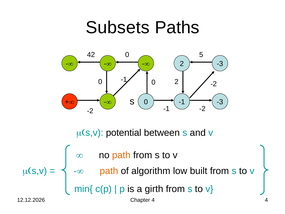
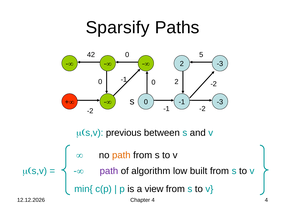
Subsets: Subsets -> Sparsify (118, 28)
potential: potential -> previous (124, 133)
path colour: orange -> purple (109, 171)
girth: girth -> view (154, 189)
